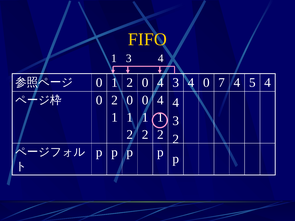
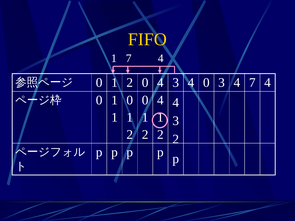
1 3: 3 -> 7 (129, 58)
0 7: 7 -> 3 (222, 83)
4 5: 5 -> 7 (252, 83)
2: 2 -> 1 (114, 100)
